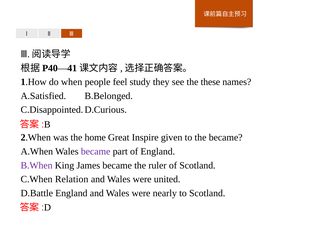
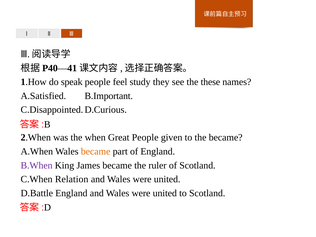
when: when -> speak (72, 82)
B.Belonged: B.Belonged -> B.Important (109, 96)
home: home -> when (95, 138)
Great Inspire: Inspire -> People (145, 138)
became colour: purple -> orange (96, 151)
nearly: nearly -> united (165, 193)
